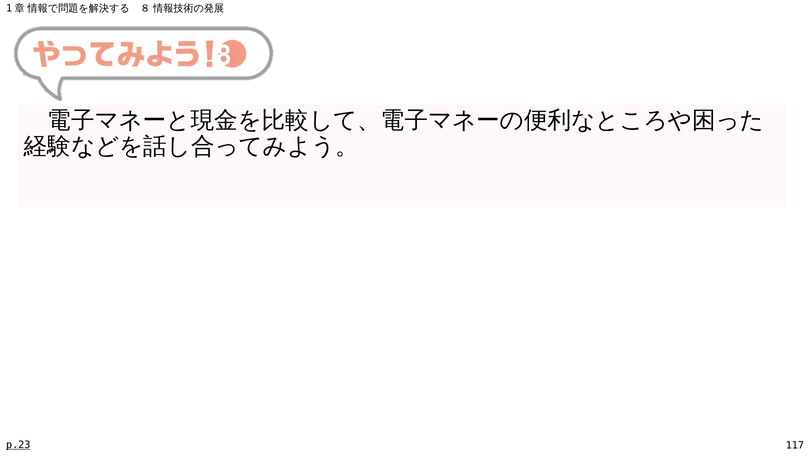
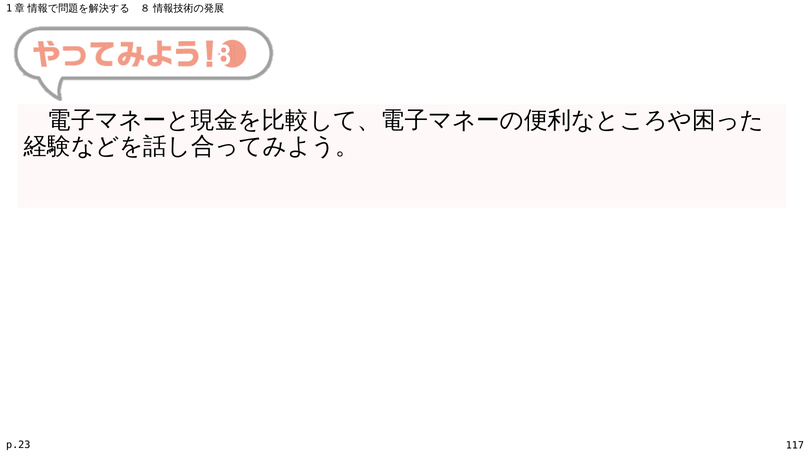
p.23 underline: present -> none (18, 445)
